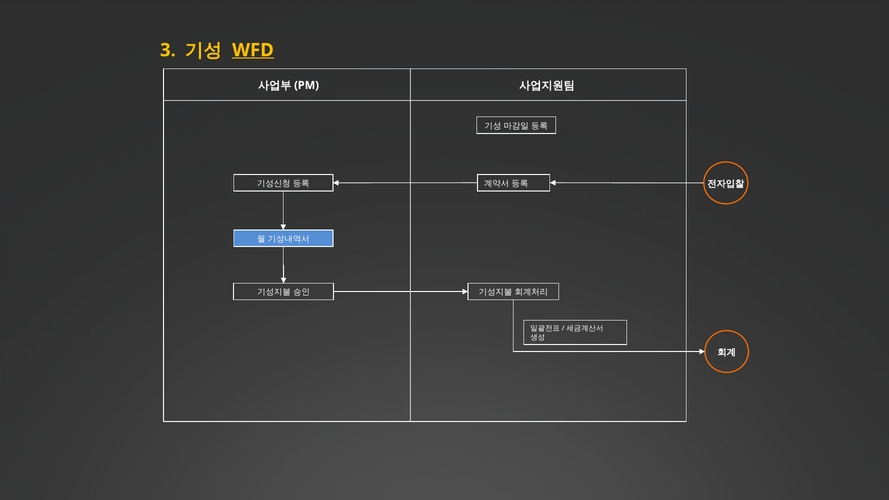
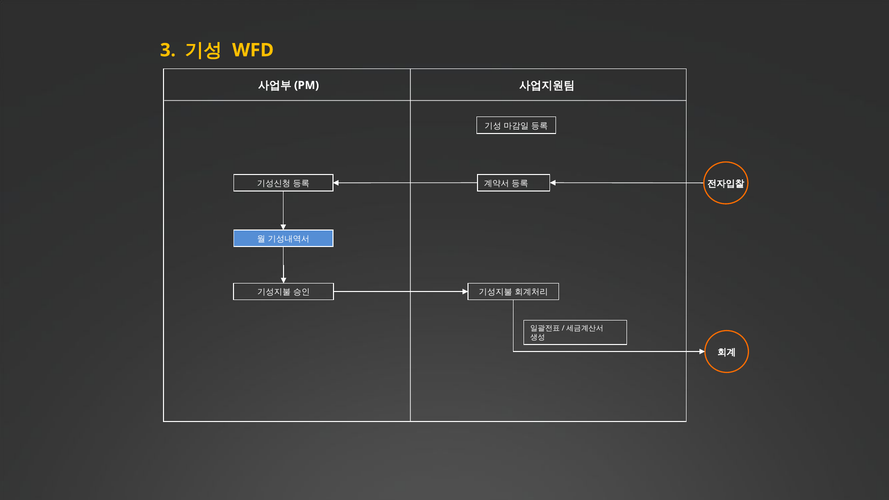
WFD underline: present -> none (253, 50)
